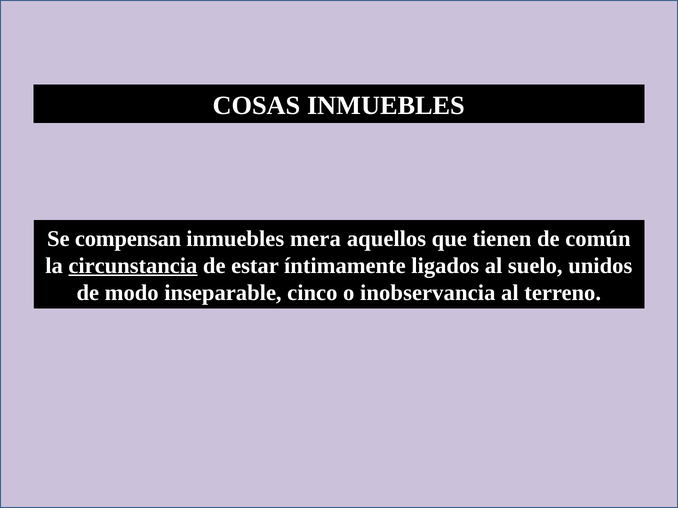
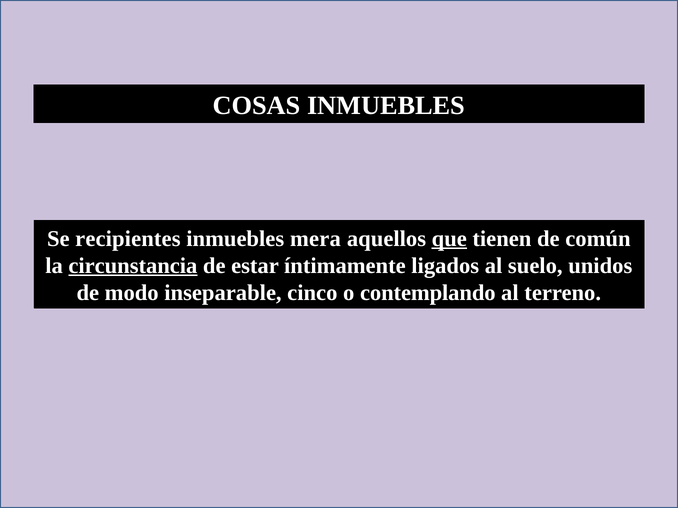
compensan: compensan -> recipientes (128, 239)
que underline: none -> present (449, 239)
inobservancia: inobservancia -> contemplando (428, 293)
